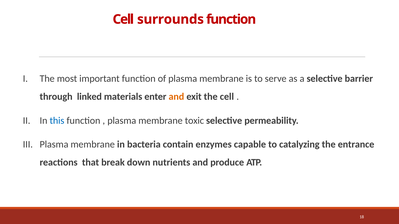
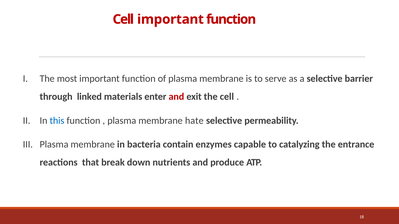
Cell surrounds: surrounds -> important (170, 19)
and colour: orange -> red (176, 97)
toxic: toxic -> hate (194, 121)
